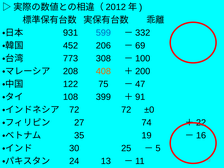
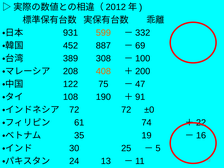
599 colour: blue -> orange (103, 33)
206: 206 -> 887 (103, 46)
773: 773 -> 389 (71, 58)
399: 399 -> 190 (103, 97)
27: 27 -> 61 (79, 123)
